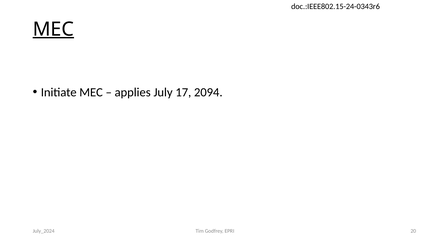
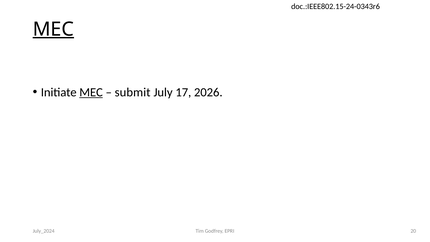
MEC underline: none -> present (91, 92)
applies: applies -> submit (133, 92)
2094: 2094 -> 2026 (208, 92)
